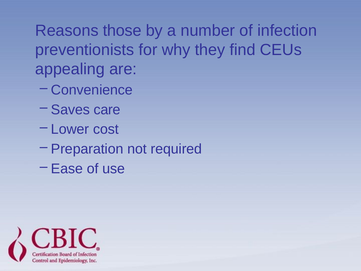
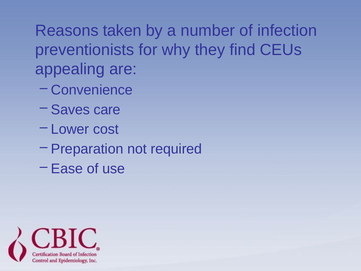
those: those -> taken (122, 31)
